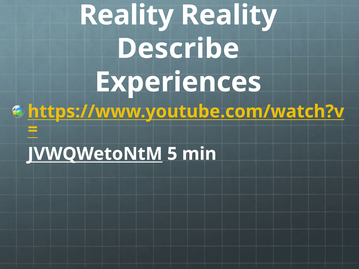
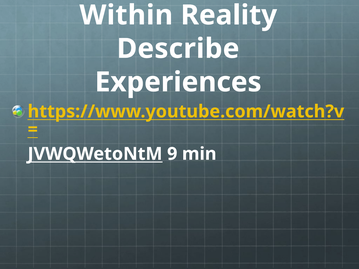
Reality: Reality -> Within (126, 15)
5: 5 -> 9 (172, 154)
